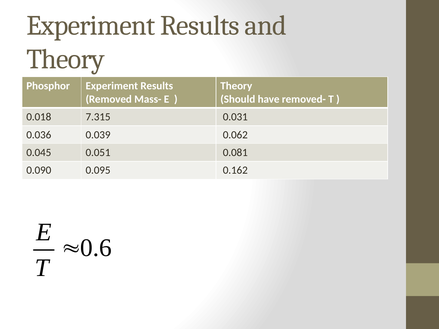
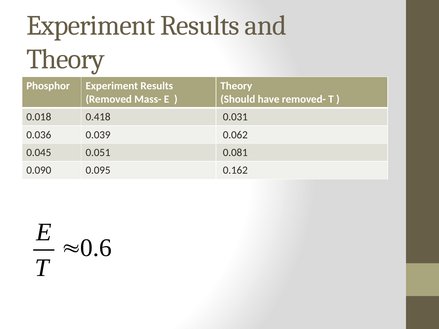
7.315: 7.315 -> 0.418 (98, 117)
